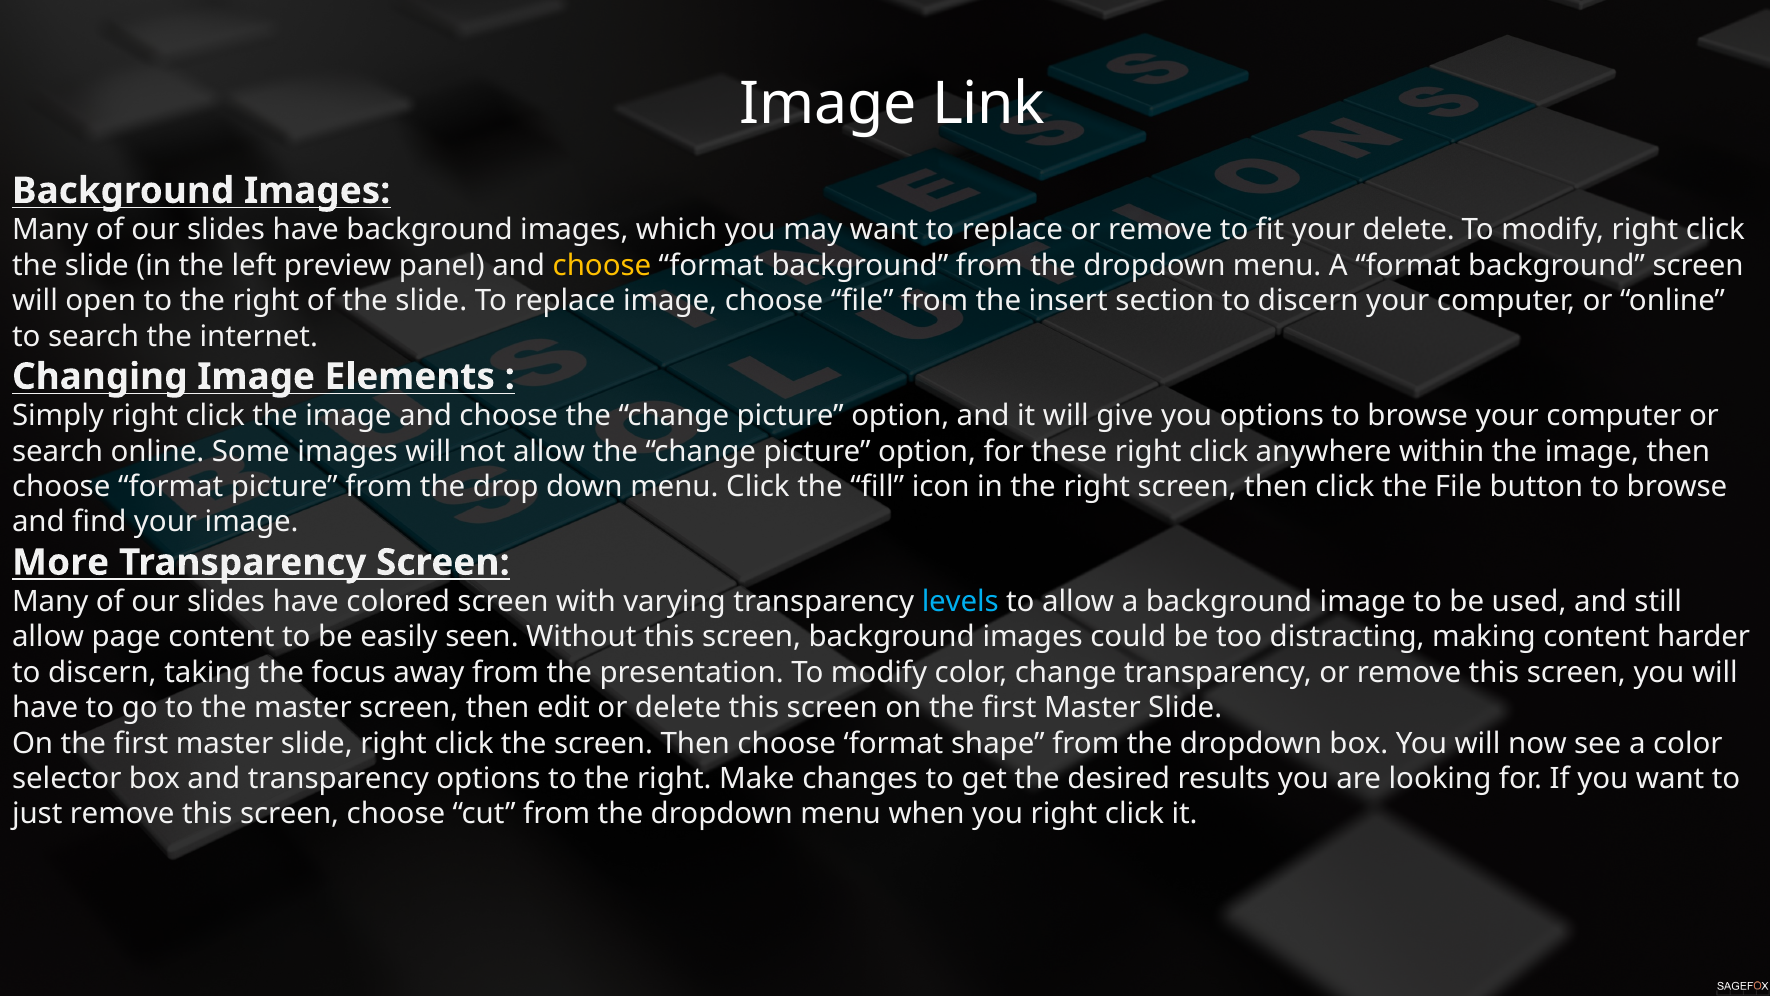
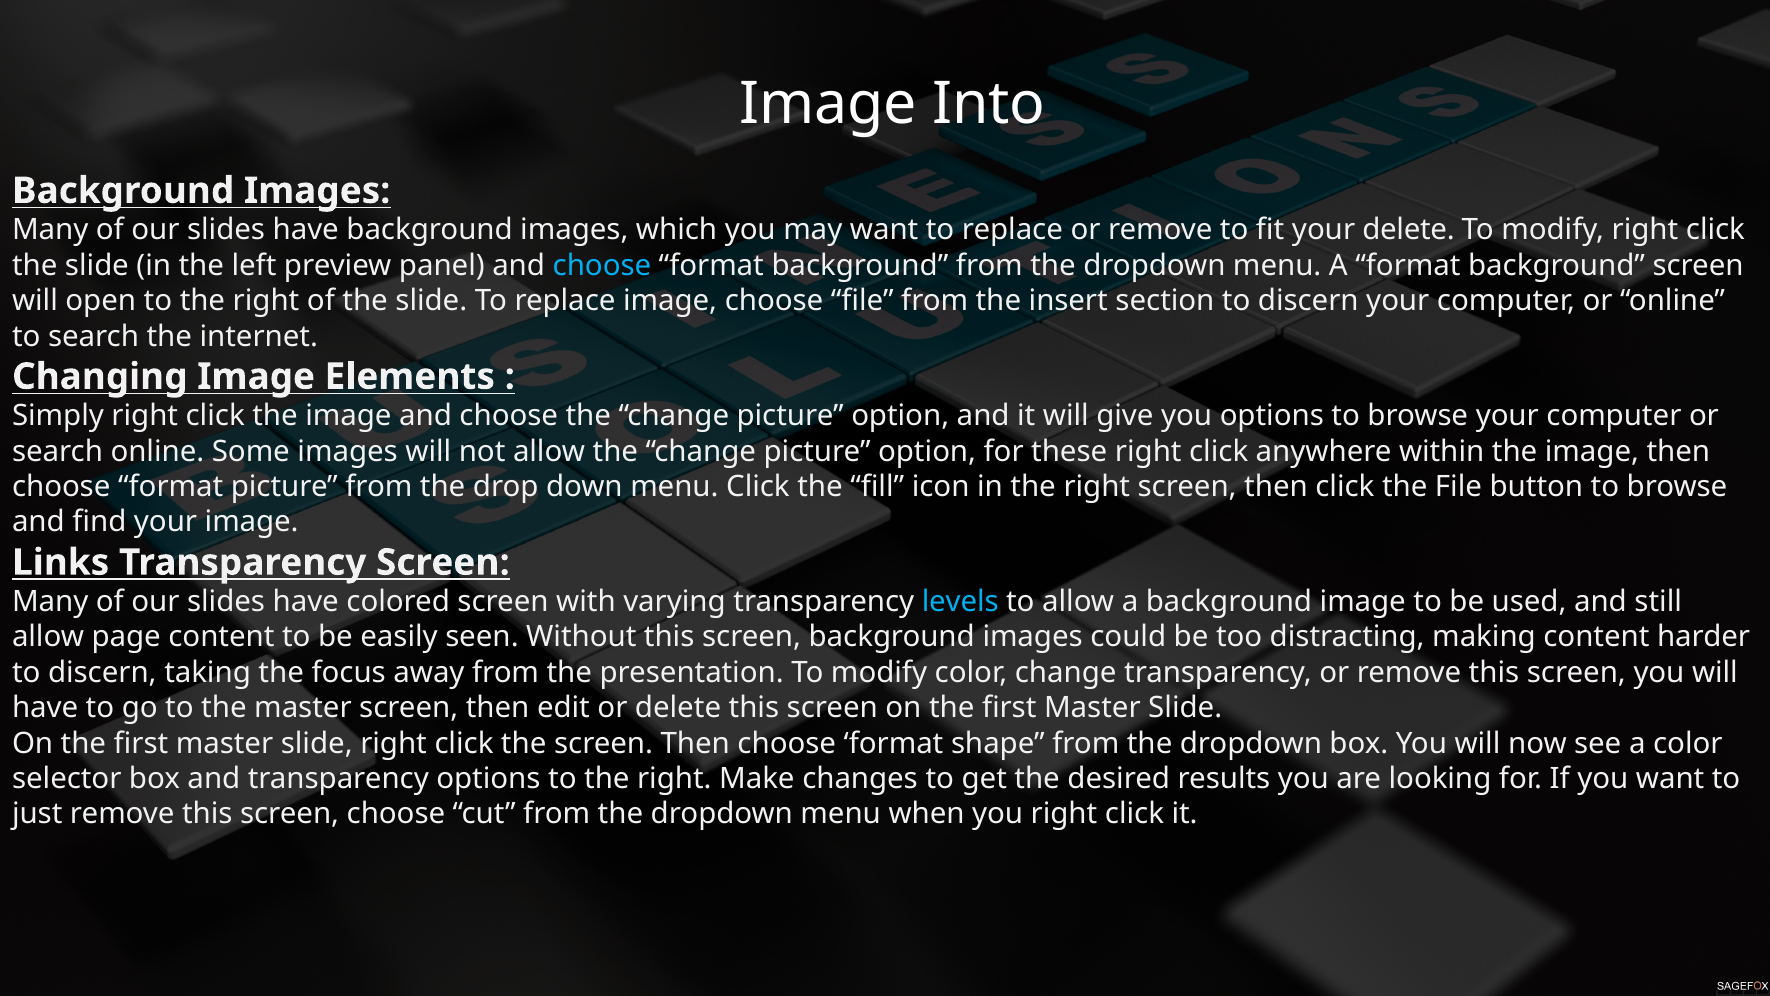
Link: Link -> Into (989, 104)
choose colour: yellow -> light blue (602, 265)
More: More -> Links (61, 562)
